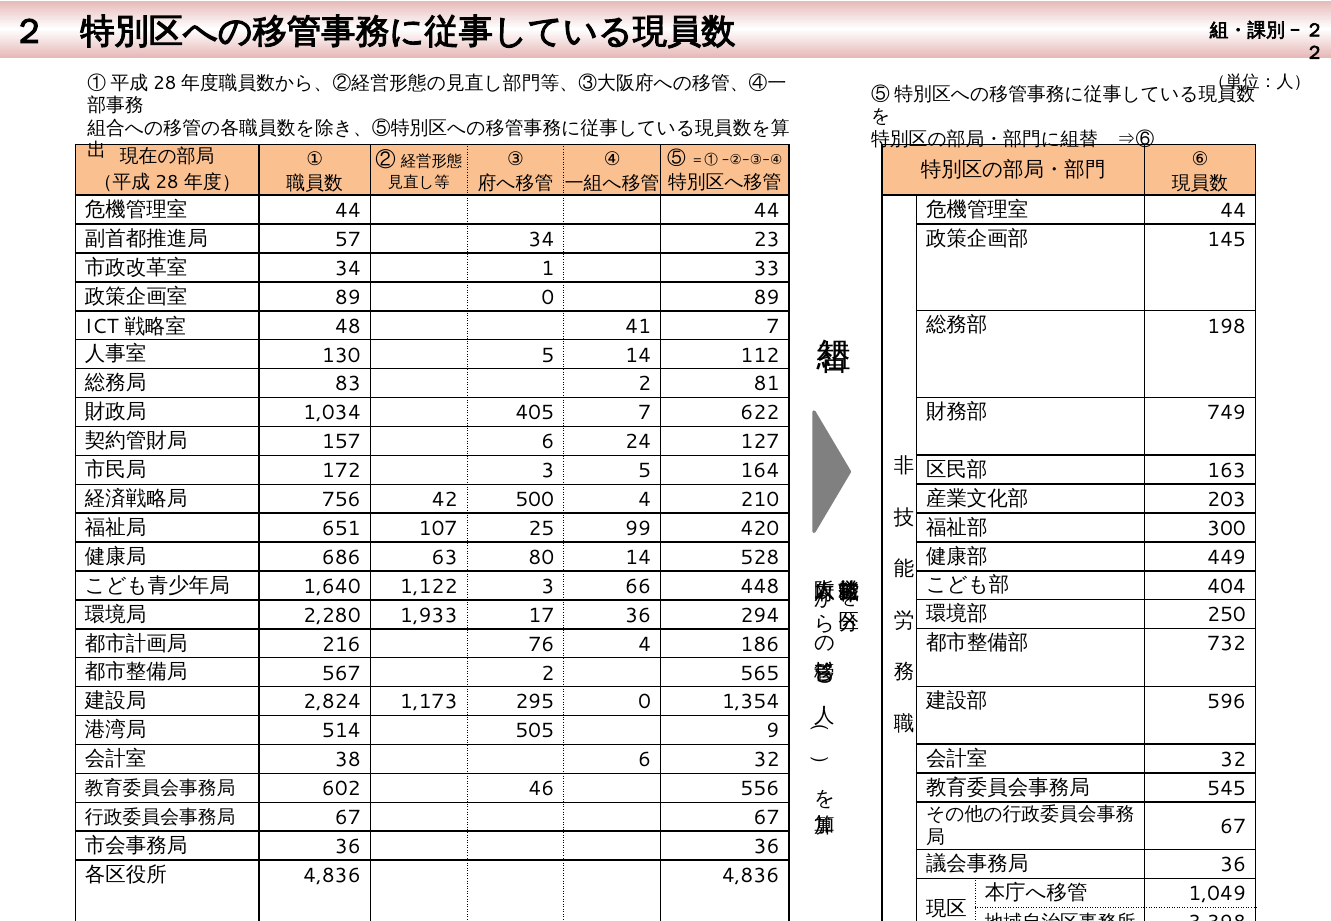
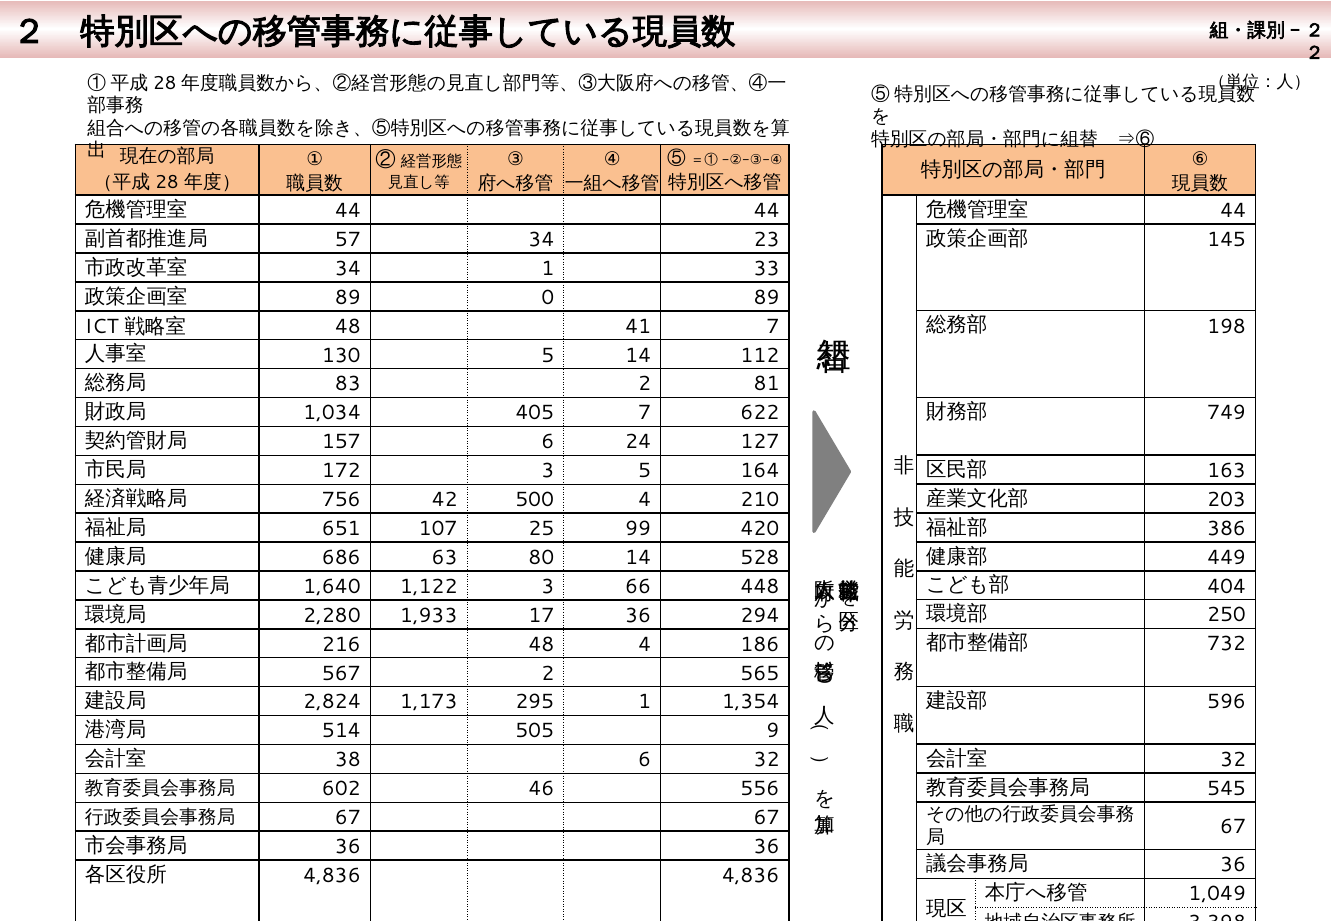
300: 300 -> 386 (1227, 529)
216 76: 76 -> 48 (541, 645)
295 0: 0 -> 1 (645, 703)
